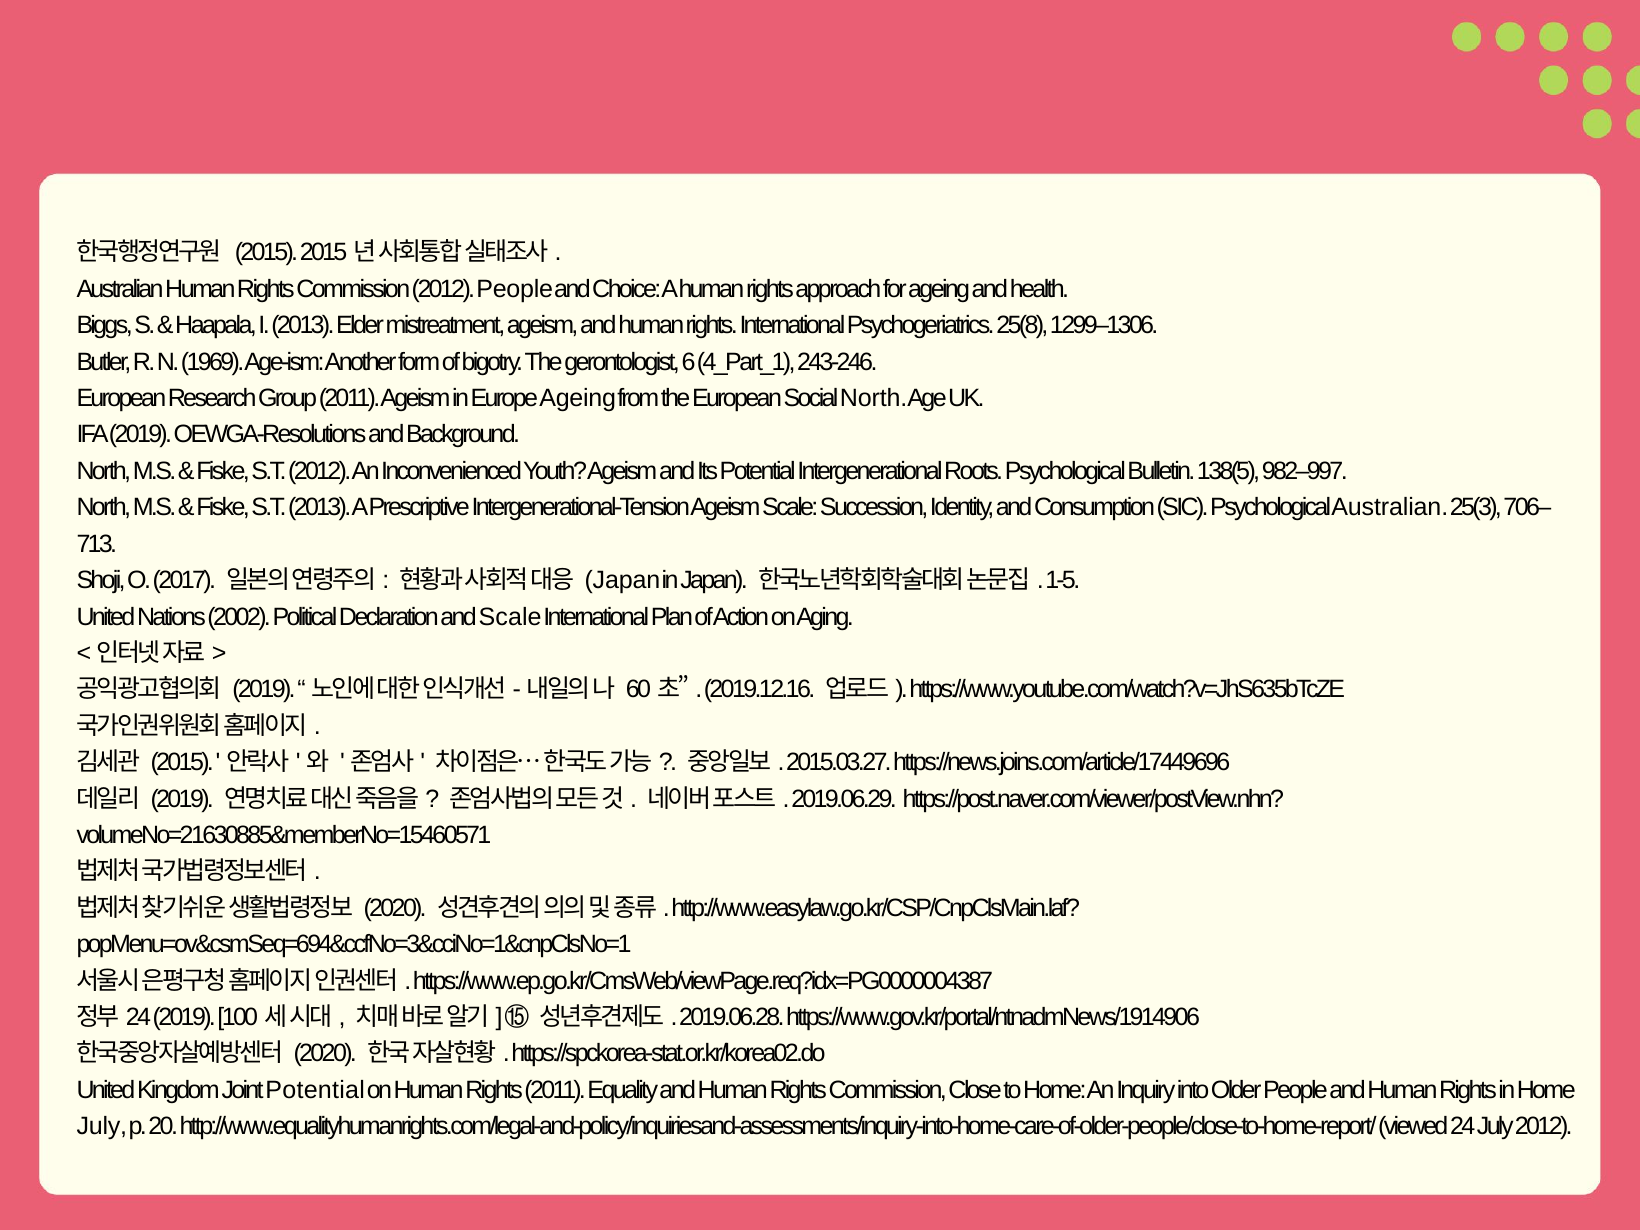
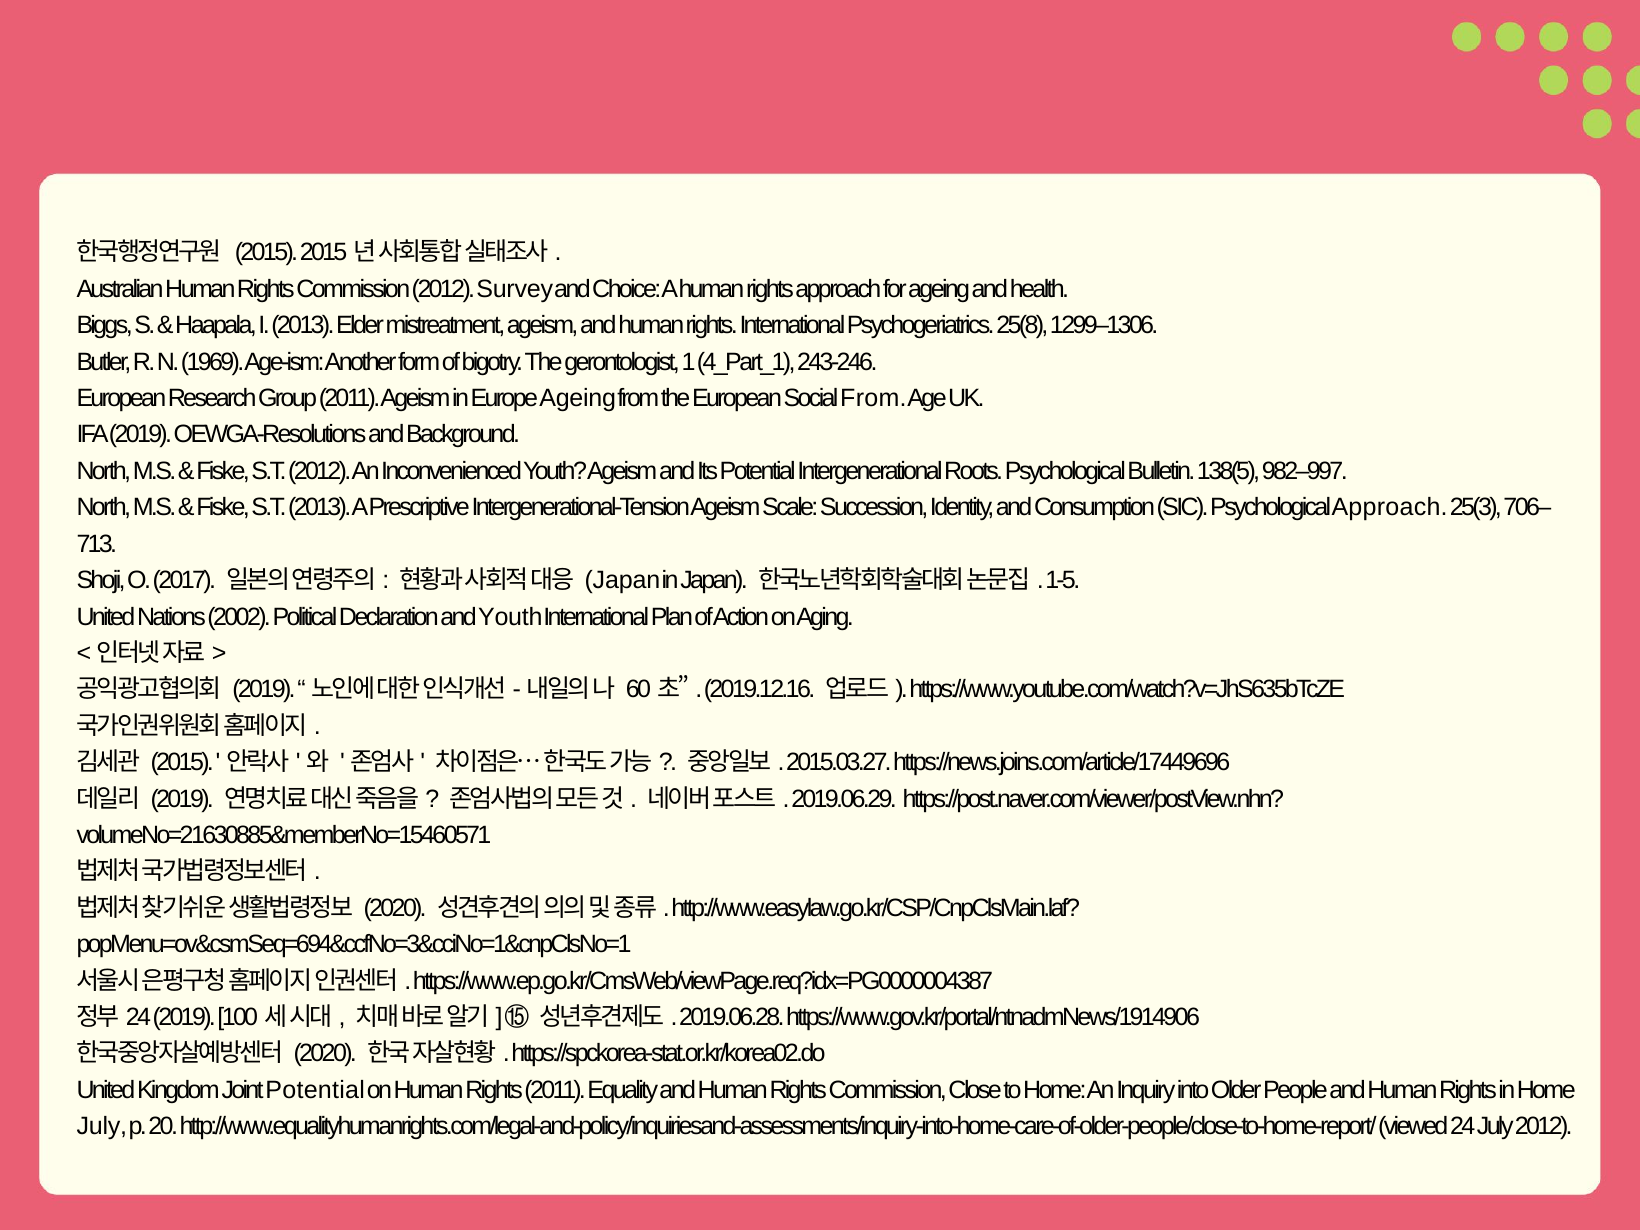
2012 People: People -> Survey (515, 289)
6: 6 -> 1 (689, 362)
Social North: North -> From (873, 398)
Psychological Australian: Australian -> Approach (1390, 507)
and Scale: Scale -> Youth (510, 617)
